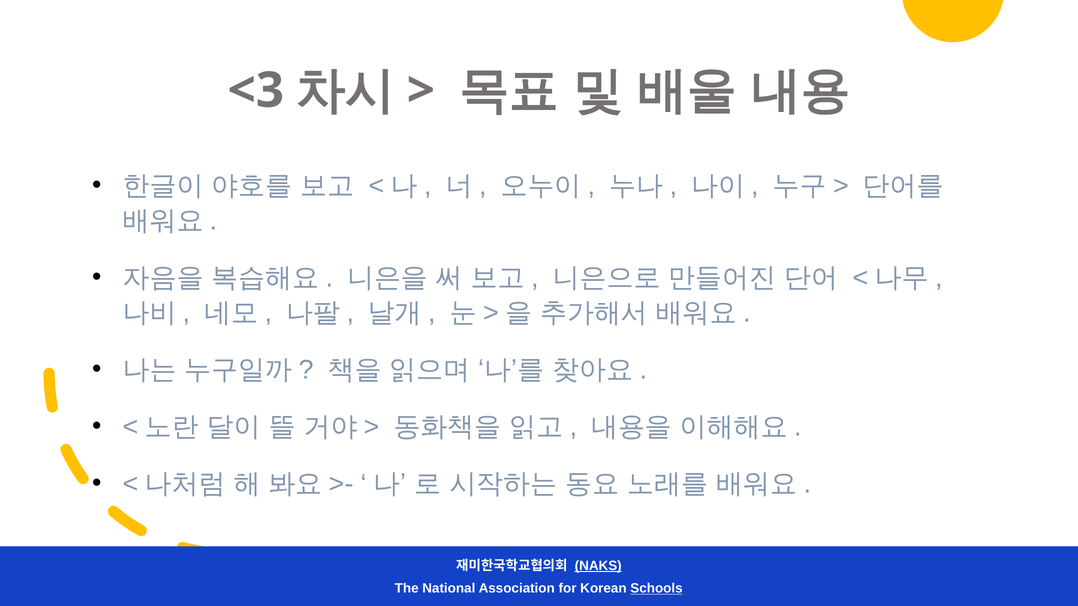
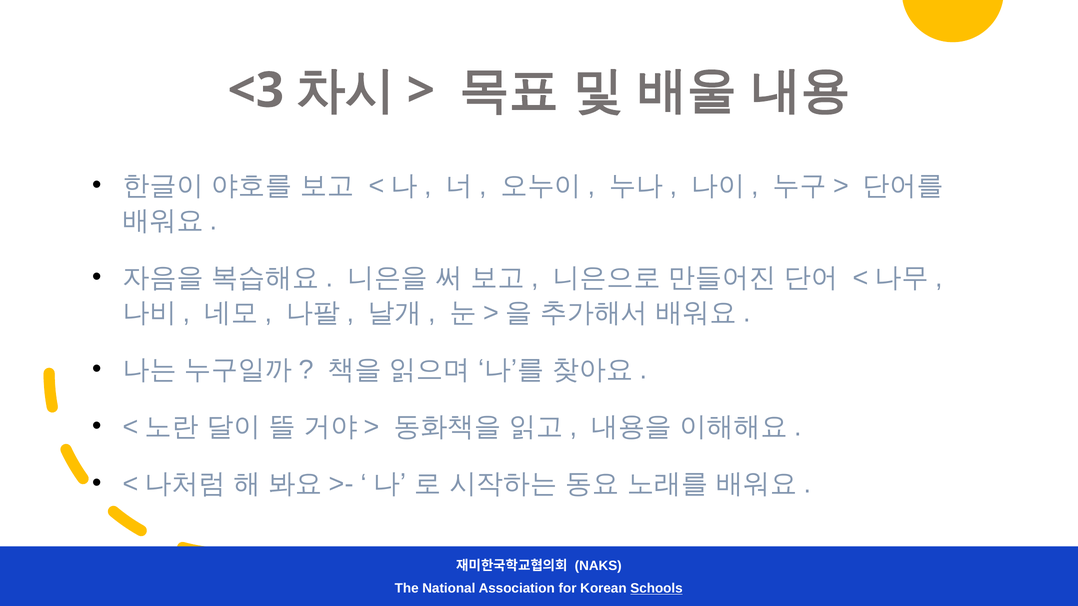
NAKS underline: present -> none (598, 566)
